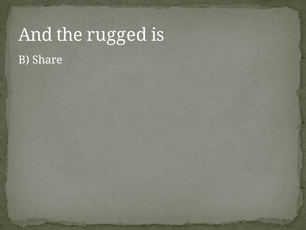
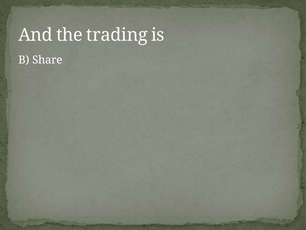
rugged: rugged -> trading (117, 35)
